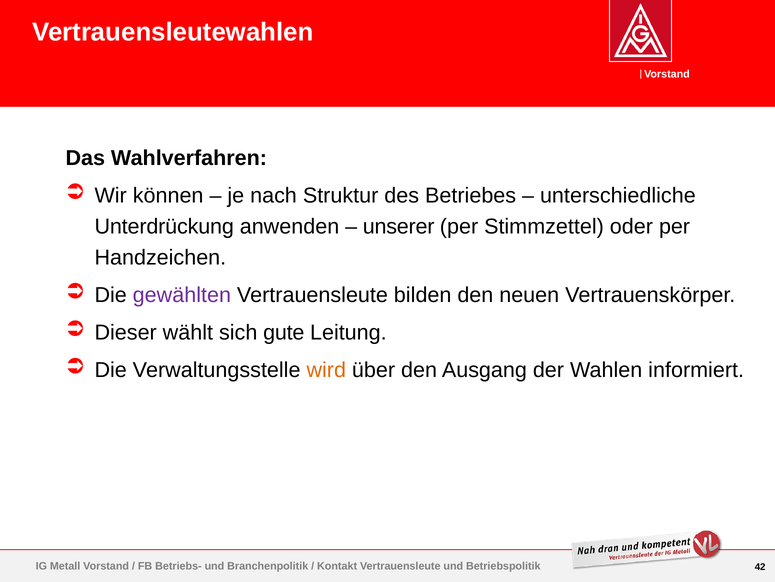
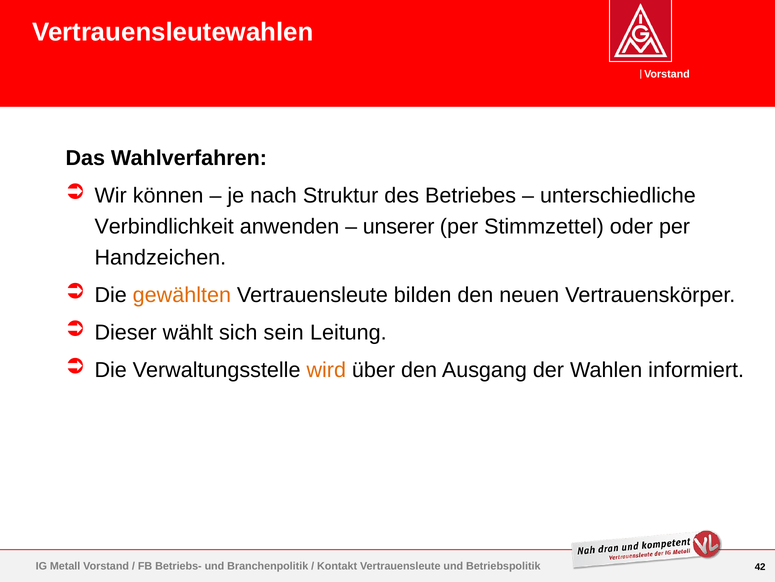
Unterdrückung: Unterdrückung -> Verbindlichkeit (164, 226)
gewählten colour: purple -> orange (182, 295)
gute: gute -> sein (284, 332)
